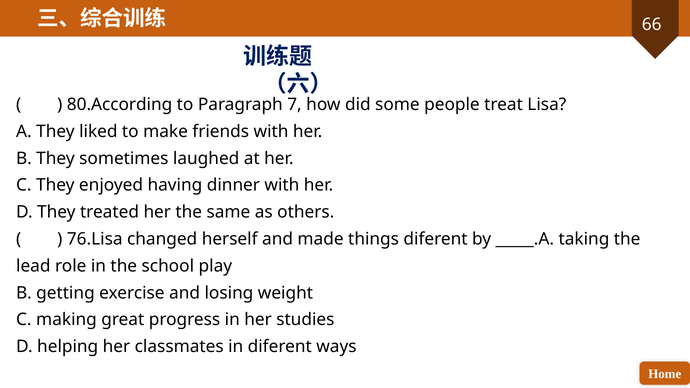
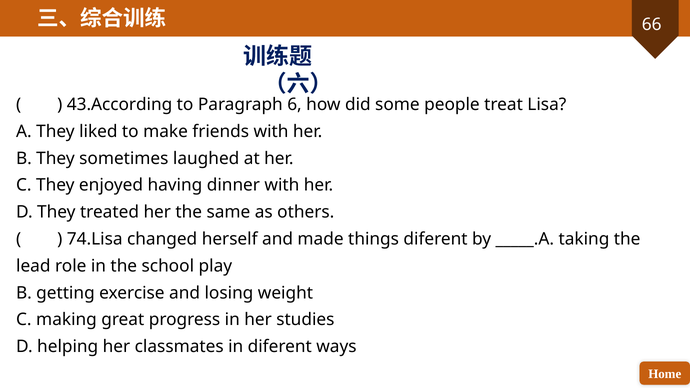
80.According: 80.According -> 43.According (120, 105)
7: 7 -> 6 (294, 105)
76.Lisa: 76.Lisa -> 74.Lisa (95, 239)
